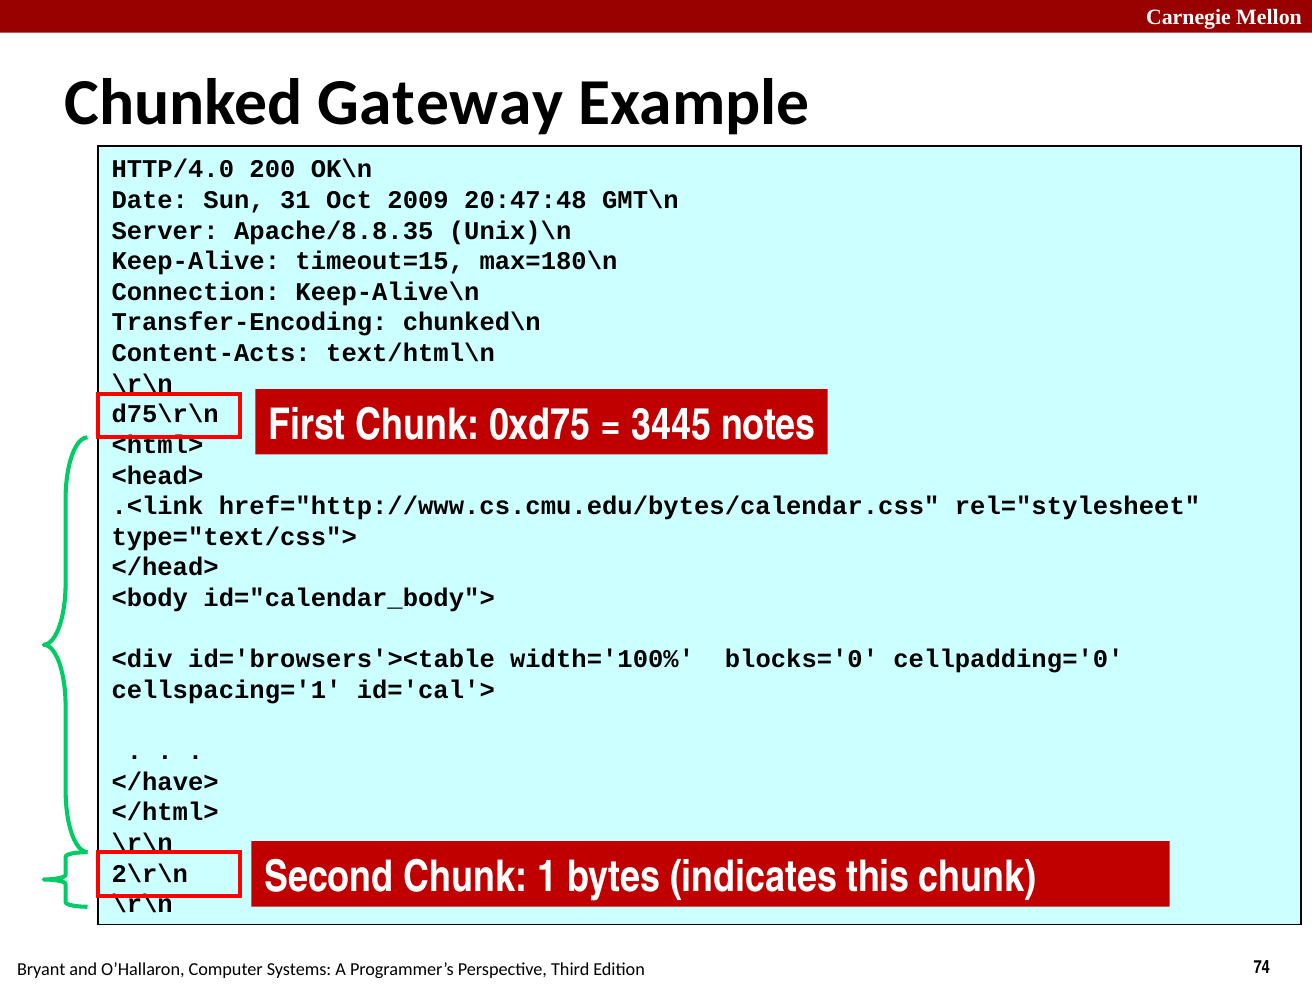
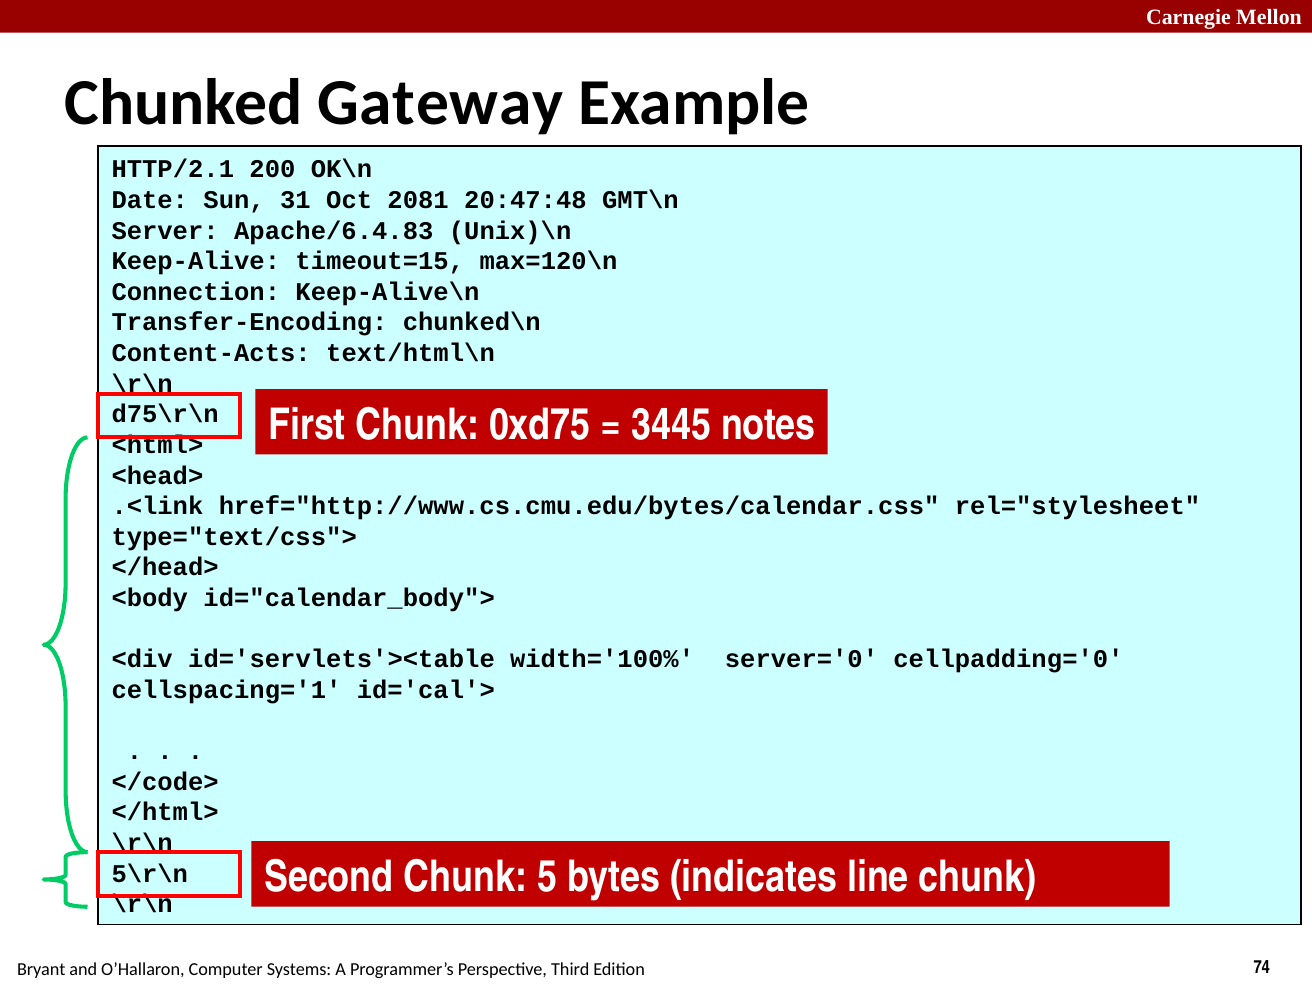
HTTP/4.0: HTTP/4.0 -> HTTP/2.1 (173, 169)
2009: 2009 -> 2081 (418, 200)
Apache/8.8.35: Apache/8.8.35 -> Apache/6.4.83 (334, 231)
max=180\n: max=180\n -> max=120\n (548, 261)
id='browsers'><table: id='browsers'><table -> id='servlets'><table (342, 659)
blocks='0: blocks='0 -> server='0 (801, 659)
</have>: </have> -> </code> (165, 782)
1: 1 -> 5 (547, 877)
this: this -> line (878, 877)
2\r\n: 2\r\n -> 5\r\n (150, 874)
